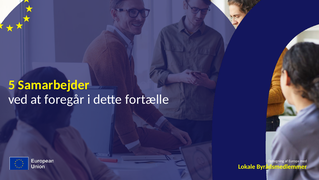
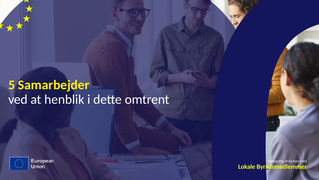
foregår: foregår -> henblik (64, 99)
fortælle: fortælle -> omtrent (147, 99)
